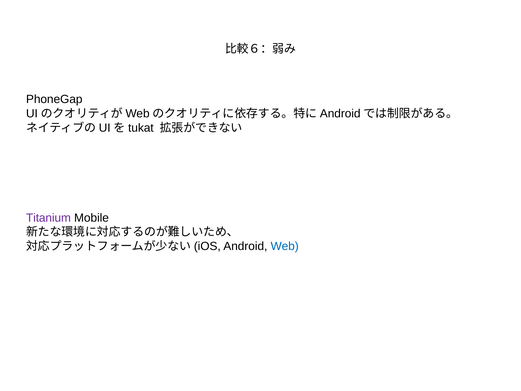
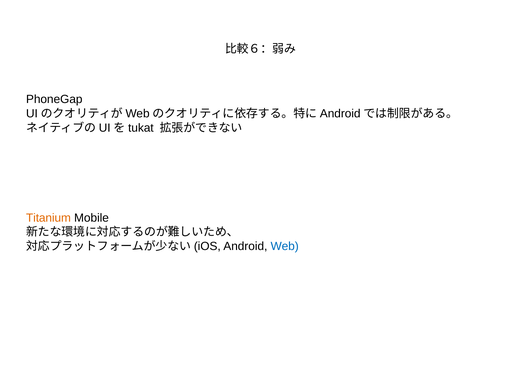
Titanium colour: purple -> orange (48, 218)
